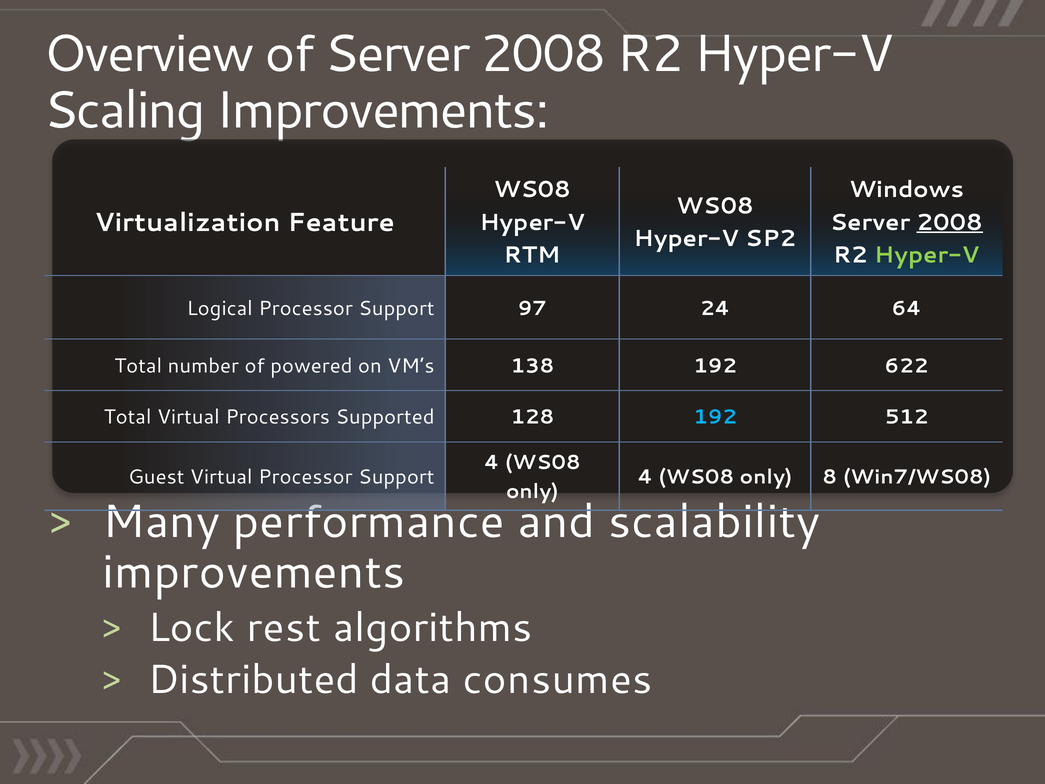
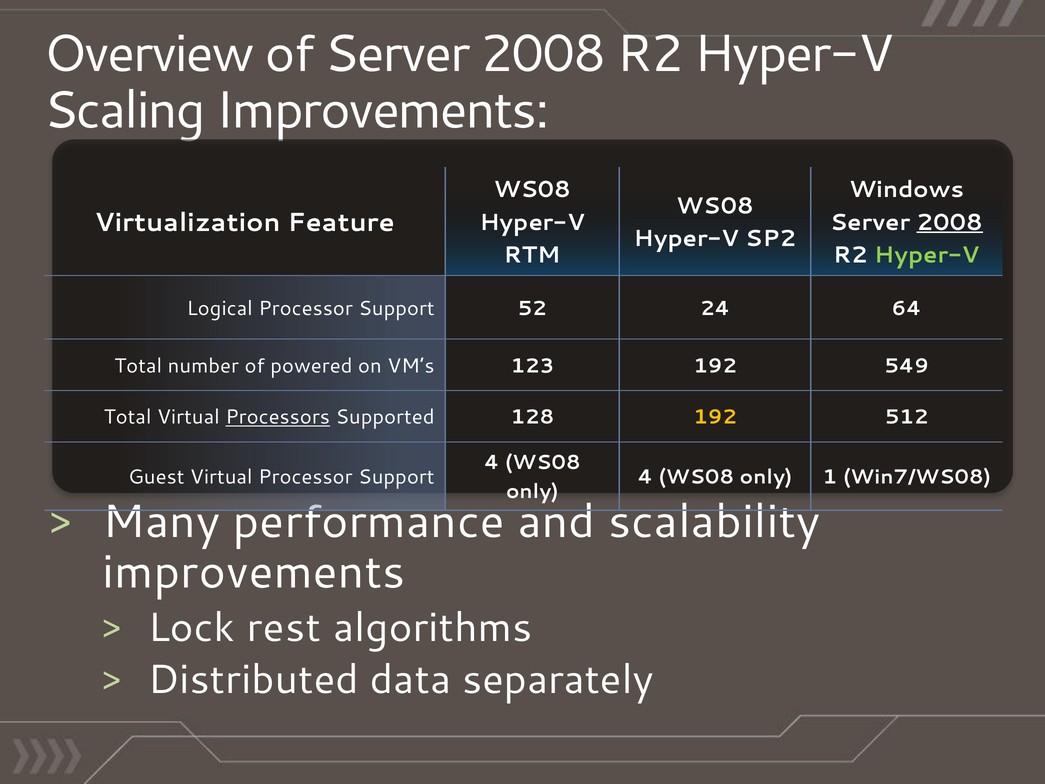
97: 97 -> 52 (532, 308)
138: 138 -> 123 (532, 366)
622: 622 -> 549 (907, 366)
Processors underline: none -> present (278, 417)
192 colour: light blue -> yellow (715, 417)
8: 8 -> 1 (830, 477)
consumes: consumes -> separately (558, 679)
